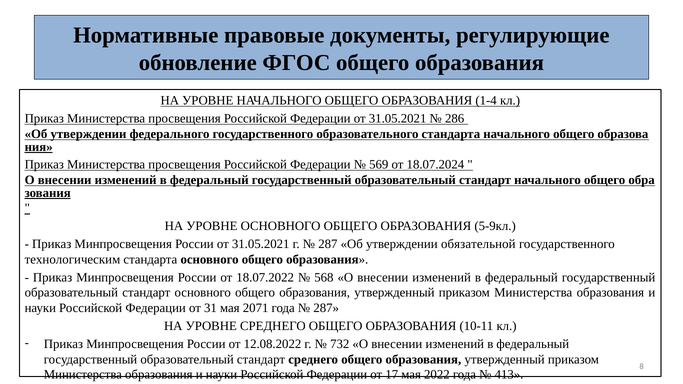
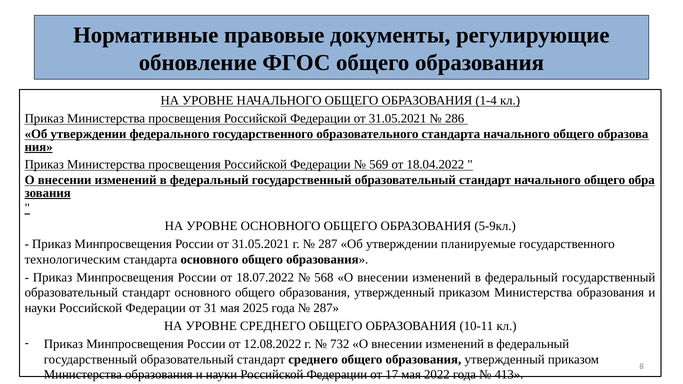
18.07.2024: 18.07.2024 -> 18.04.2022 (435, 165)
обязательной: обязательной -> планируемые (478, 244)
2071: 2071 -> 2025 (256, 308)
